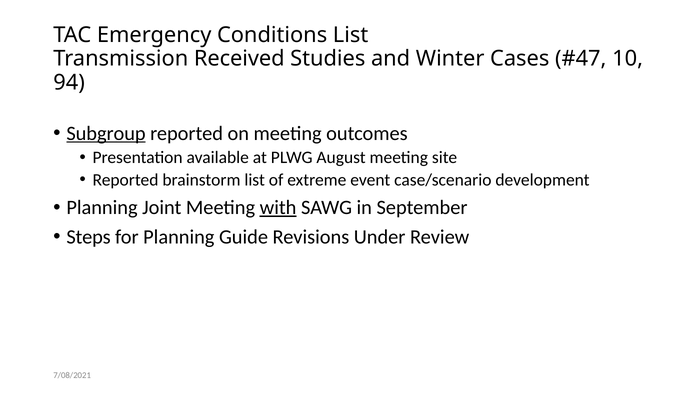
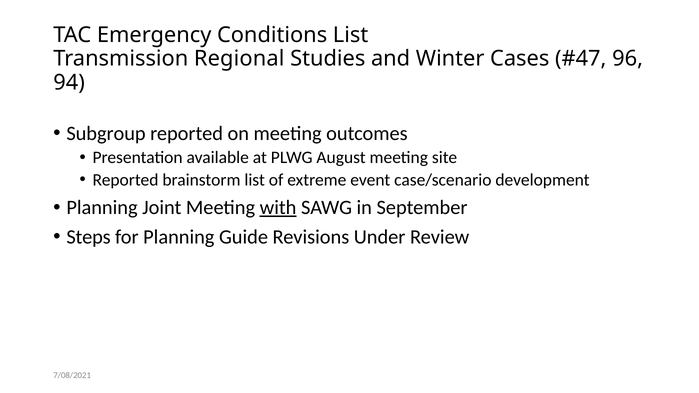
Received: Received -> Regional (239, 59)
10: 10 -> 96 (628, 59)
Subgroup underline: present -> none (106, 133)
